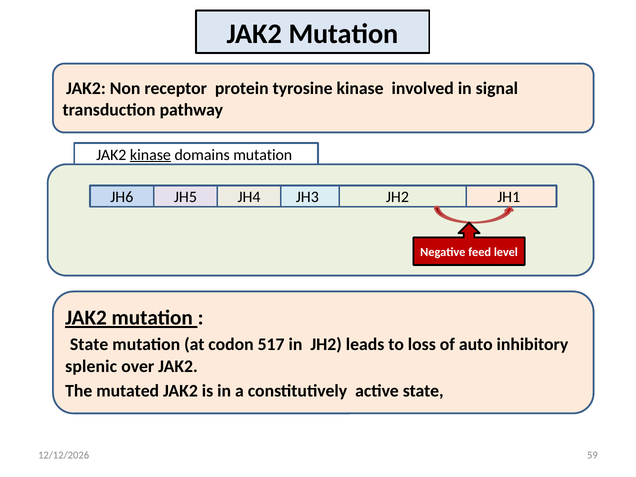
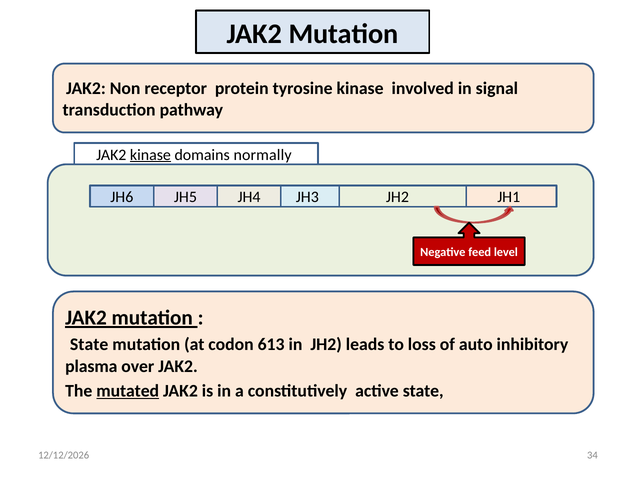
domains mutation: mutation -> normally (263, 155)
517: 517 -> 613 (271, 344)
splenic: splenic -> plasma (91, 366)
mutated underline: none -> present (128, 391)
59: 59 -> 34 (592, 455)
